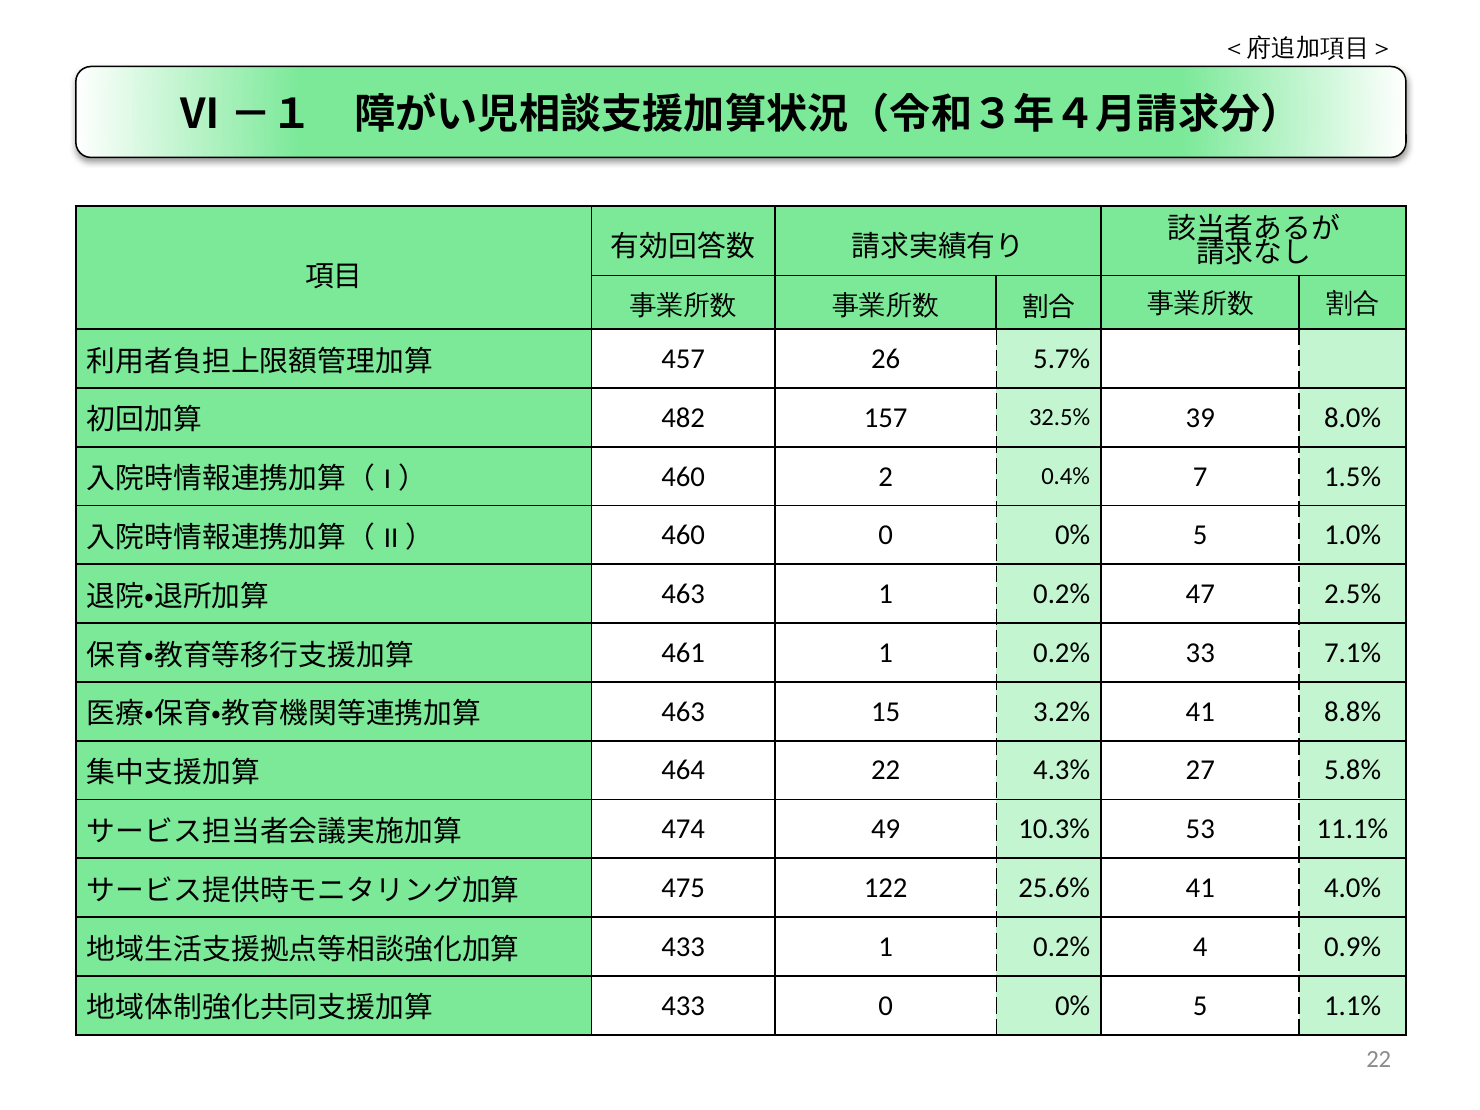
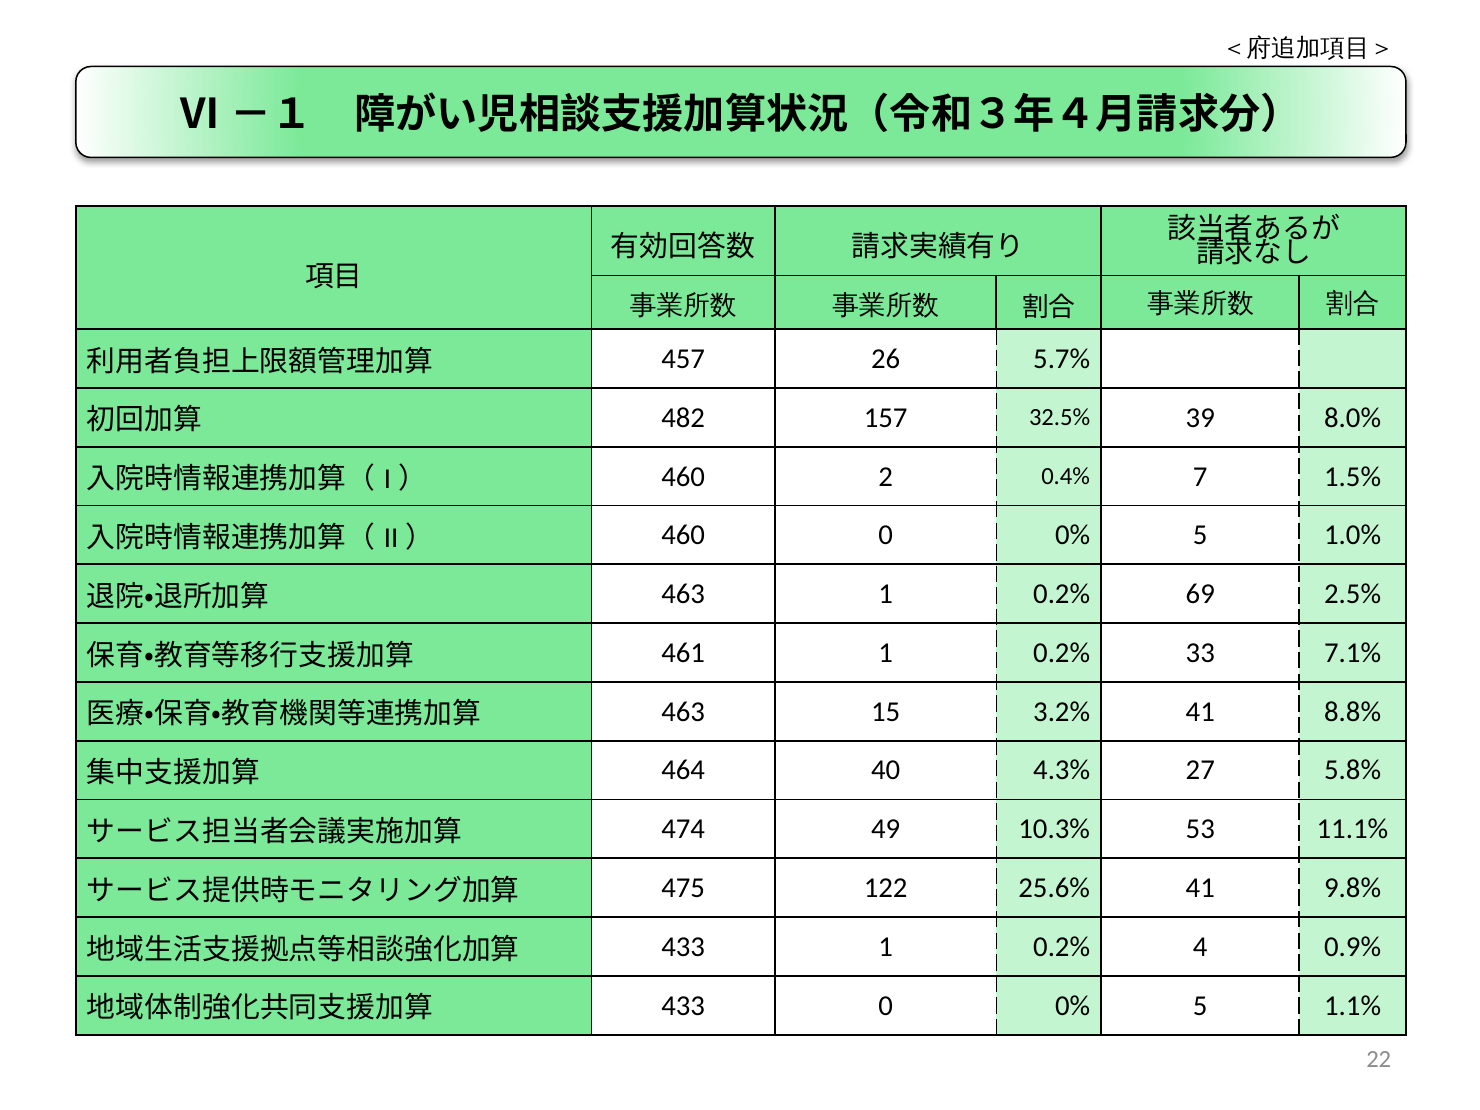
47: 47 -> 69 (1200, 594)
464 22: 22 -> 40 (886, 770)
4.0%: 4.0% -> 9.8% (1353, 888)
